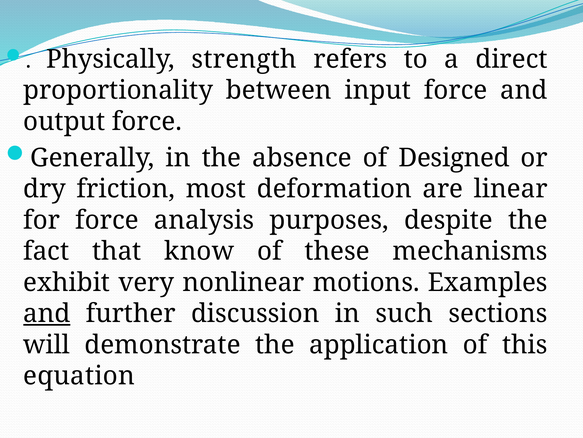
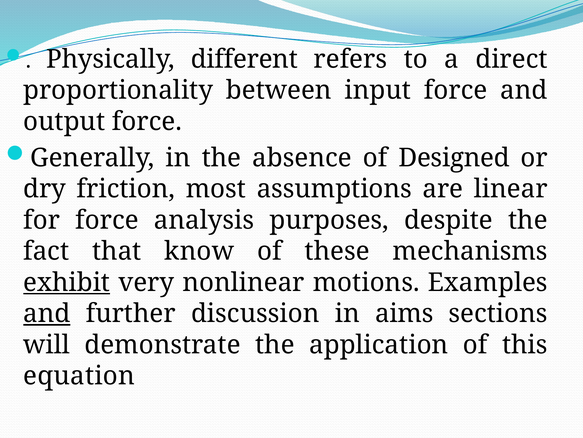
strength: strength -> different (244, 59)
deformation: deformation -> assumptions (334, 189)
exhibit underline: none -> present (67, 282)
such: such -> aims (404, 313)
